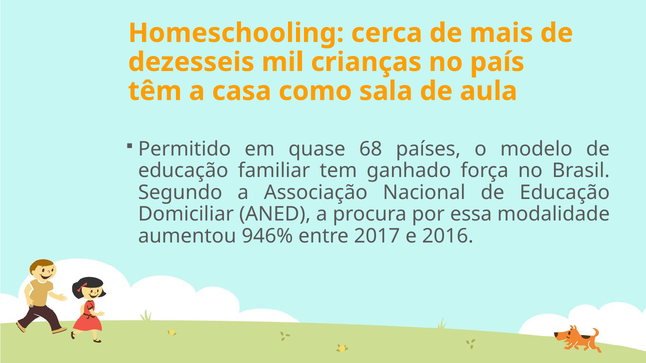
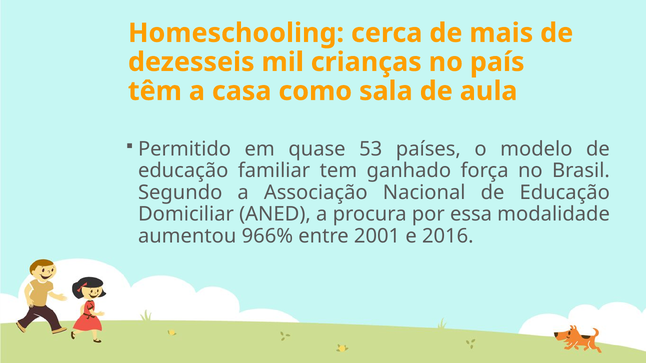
68: 68 -> 53 (371, 149)
946%: 946% -> 966% (267, 236)
2017: 2017 -> 2001 (377, 236)
